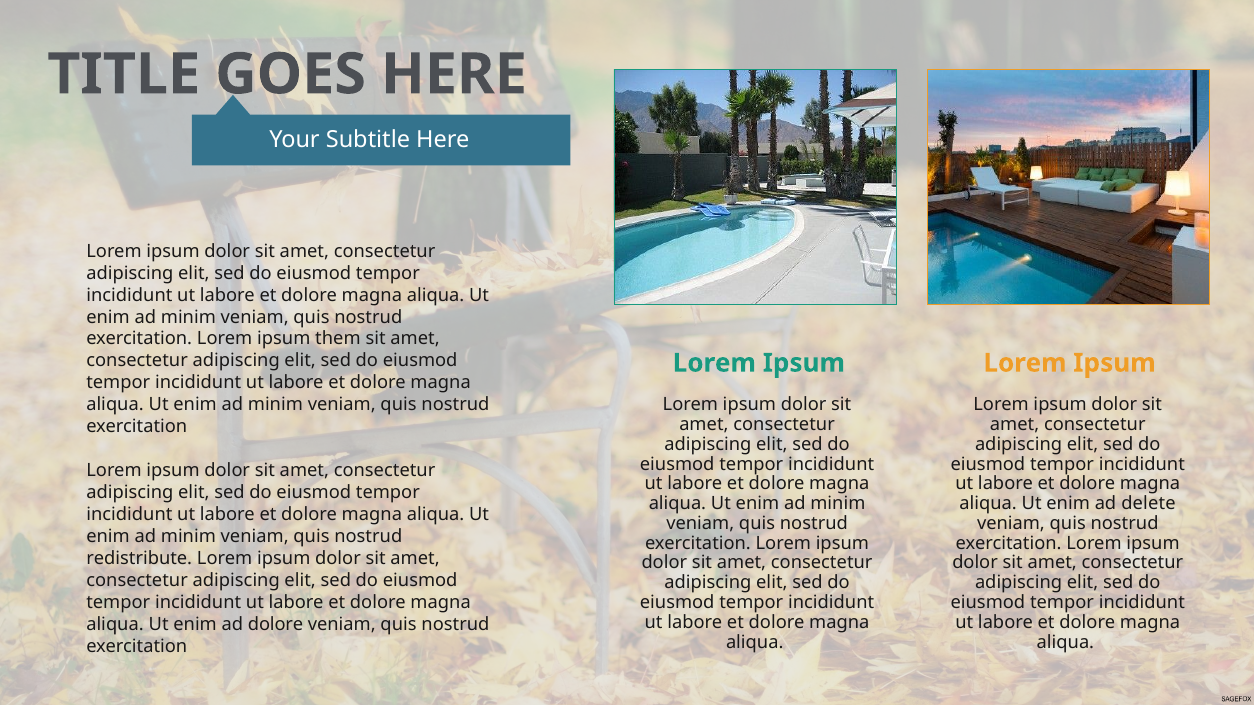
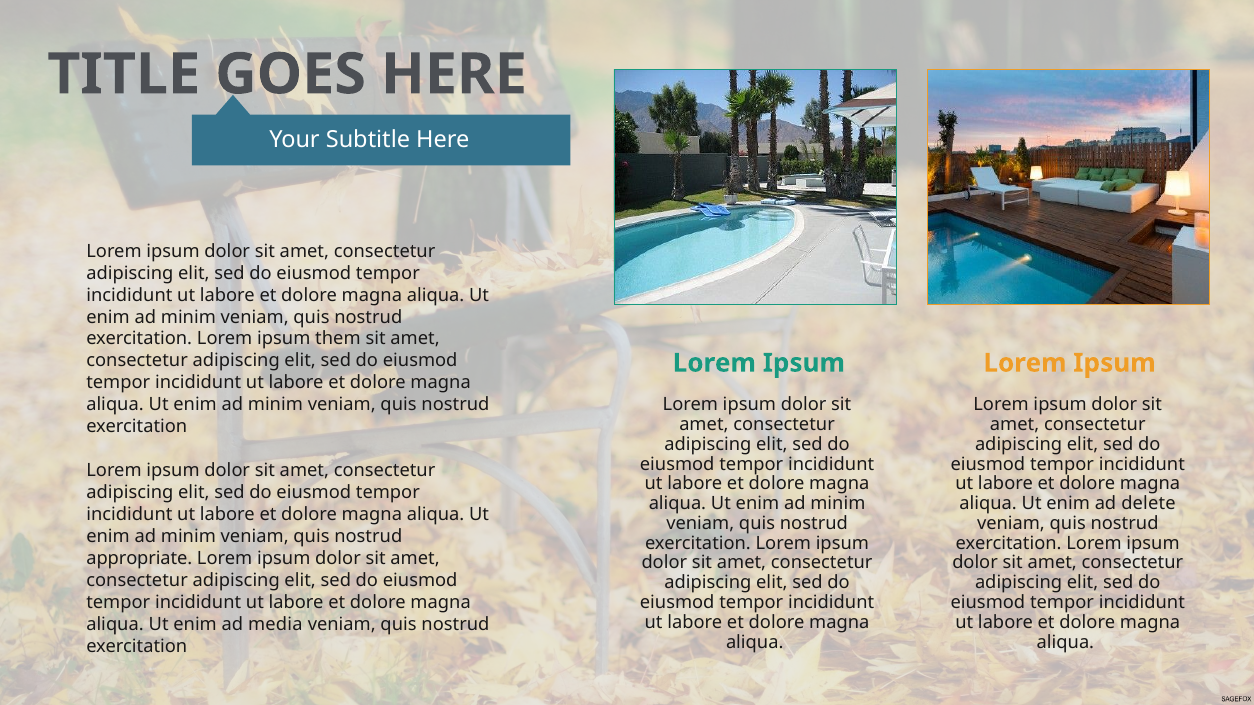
redistribute: redistribute -> appropriate (139, 559)
ad dolore: dolore -> media (275, 625)
